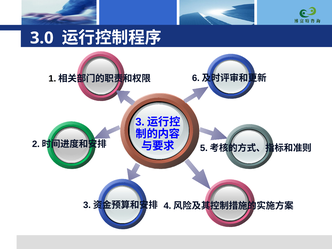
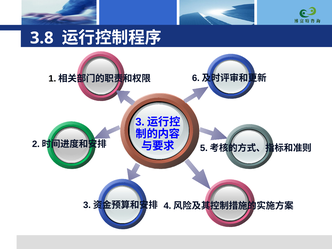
3.0: 3.0 -> 3.8 (42, 38)
